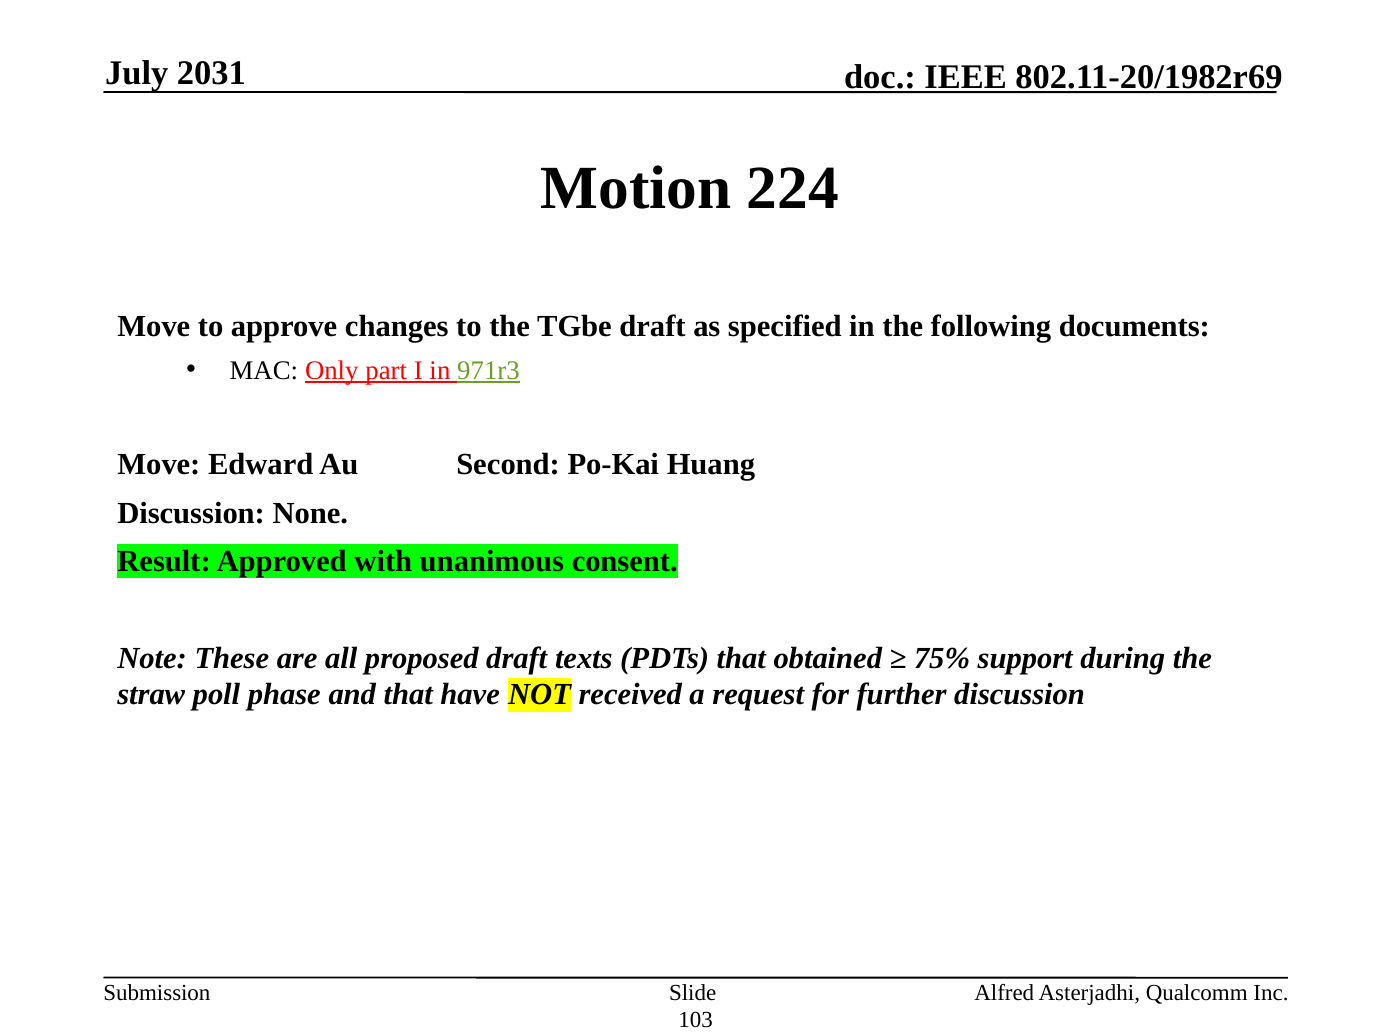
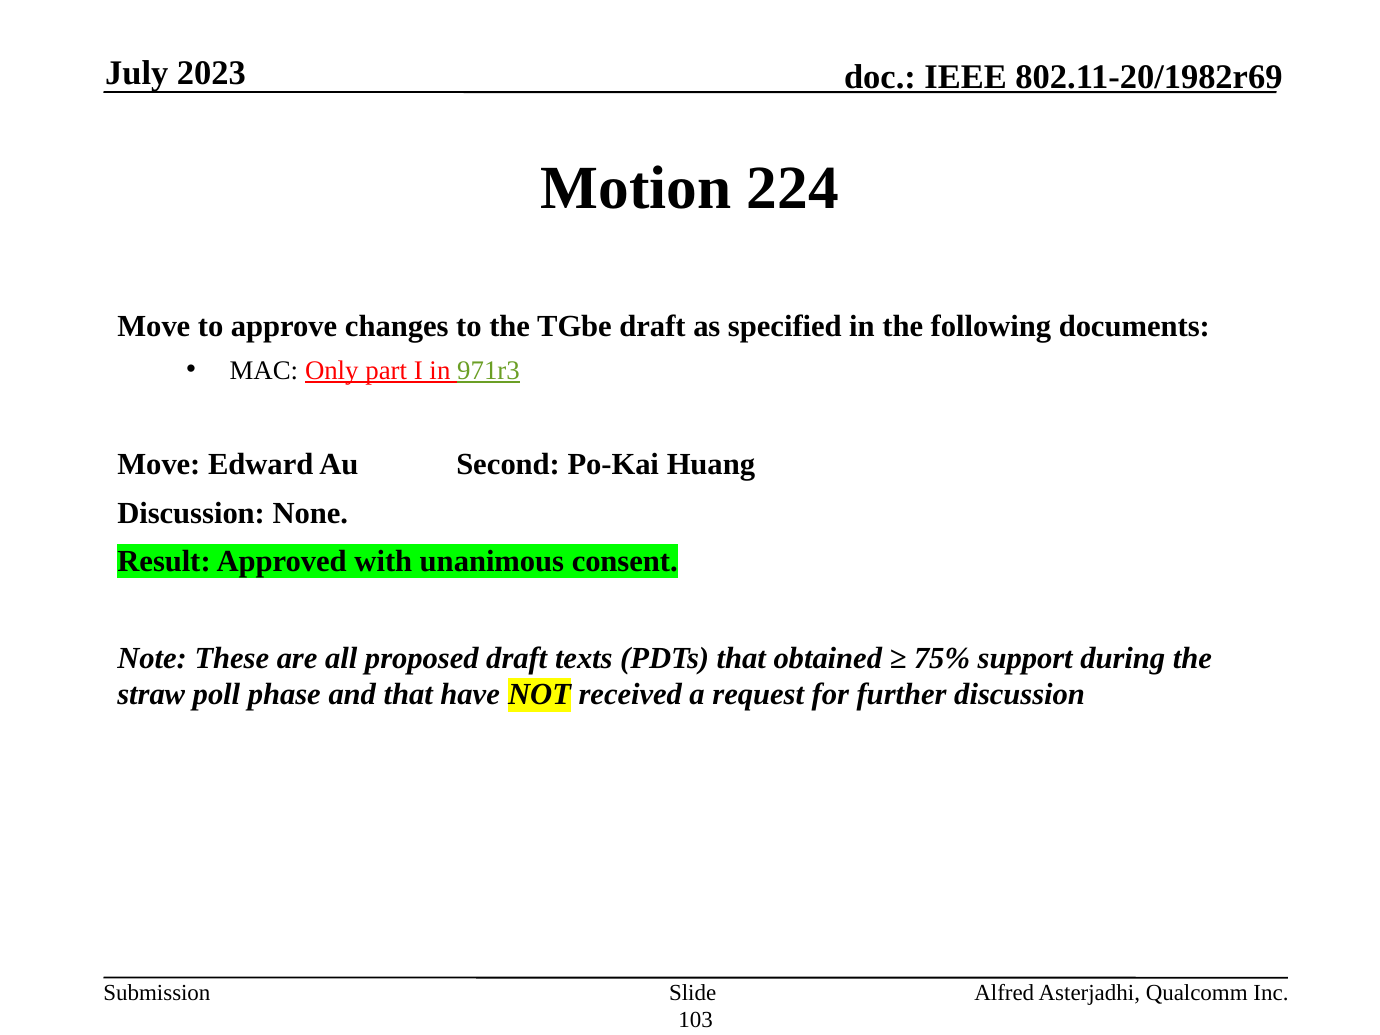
2031: 2031 -> 2023 (211, 73)
